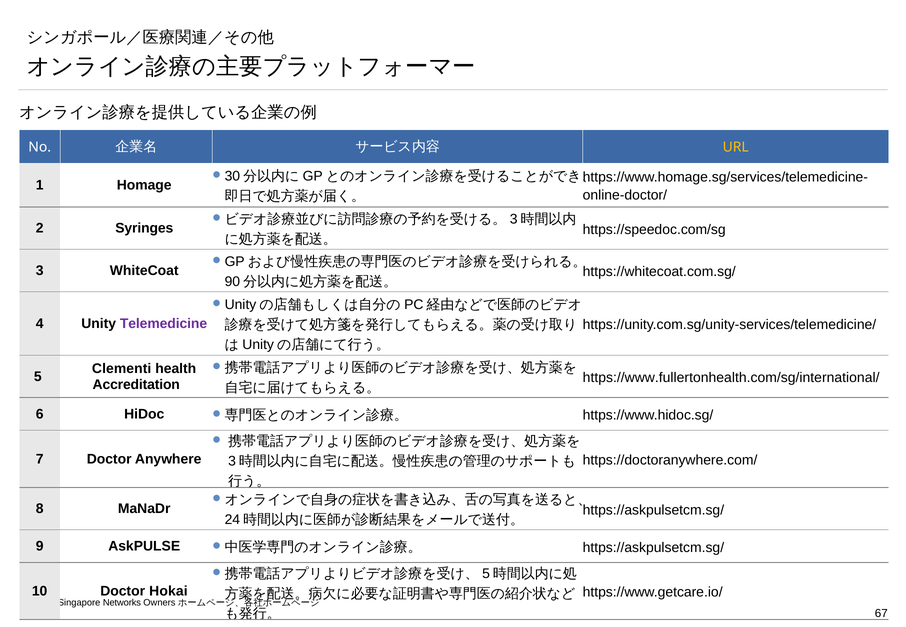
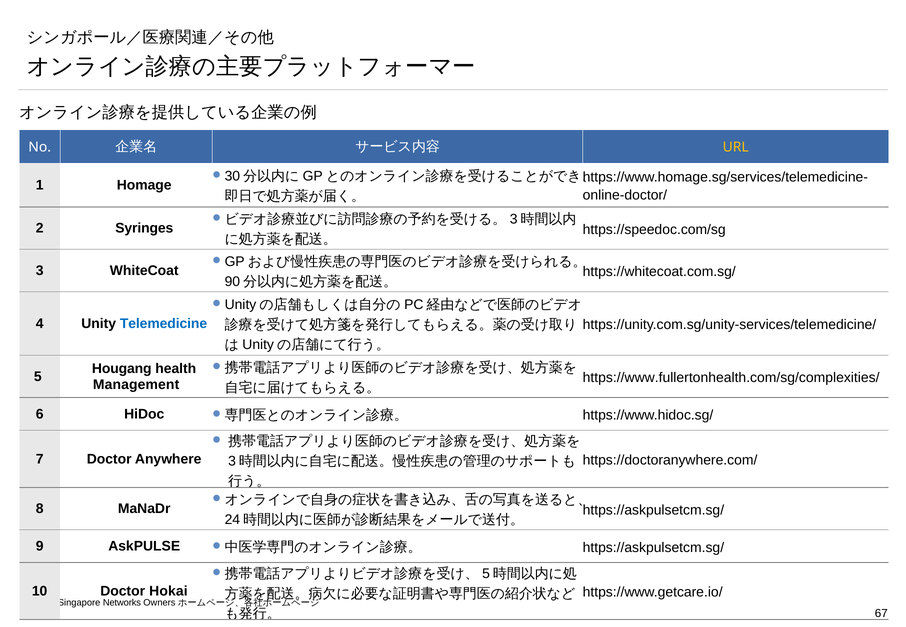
Telemedicine colour: purple -> blue (164, 324)
Clementi: Clementi -> Hougang (122, 369)
https://www.fullertonhealth.com/sg/international/: https://www.fullertonhealth.com/sg/international/ -> https://www.fullertonhealth.com/sg/complexities/ (731, 378)
Accreditation: Accreditation -> Management (136, 385)
